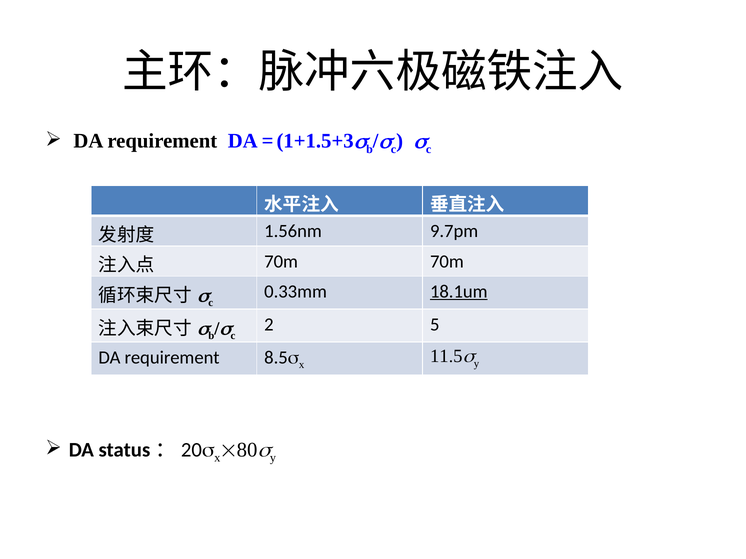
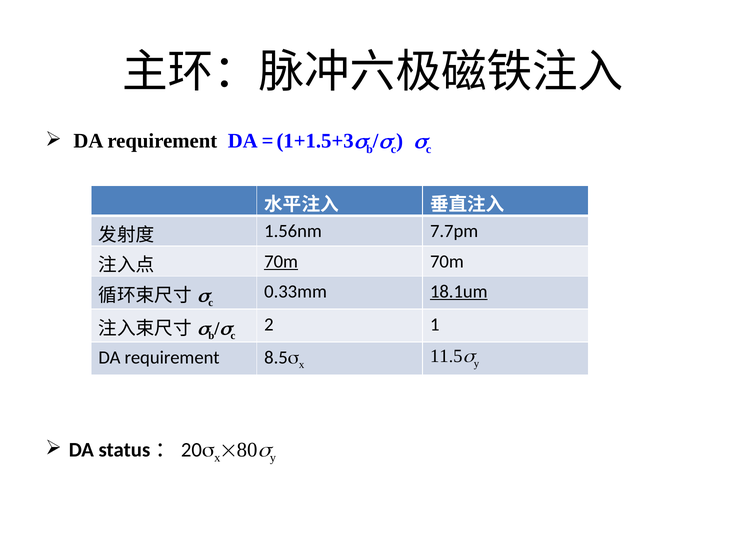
9.7pm: 9.7pm -> 7.7pm (454, 231)
70m underline: none -> present (281, 262)
5: 5 -> 1 (435, 325)
